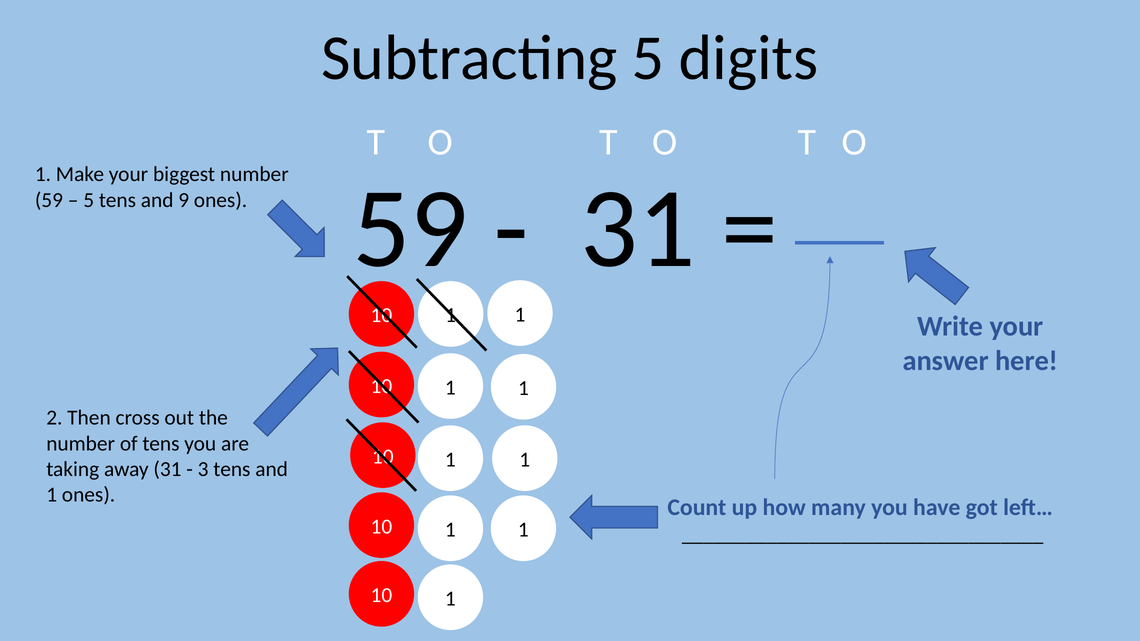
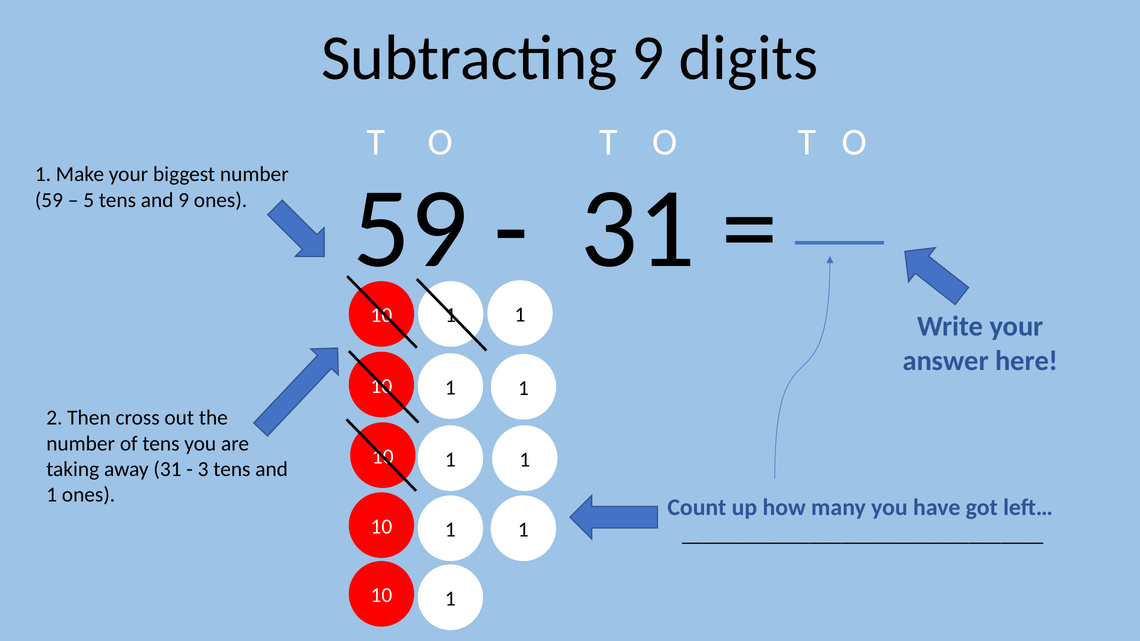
Subtracting 5: 5 -> 9 (648, 58)
